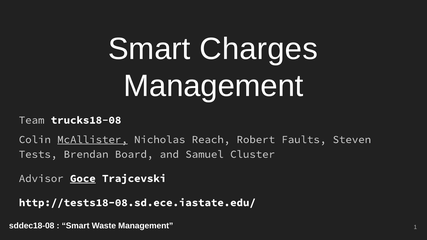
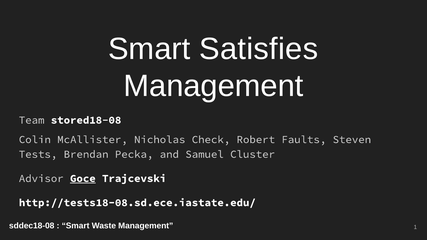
Charges: Charges -> Satisfies (259, 49)
trucks18-08: trucks18-08 -> stored18-08 (86, 120)
McAllister underline: present -> none (92, 140)
Reach: Reach -> Check (211, 140)
Board: Board -> Pecka (134, 154)
